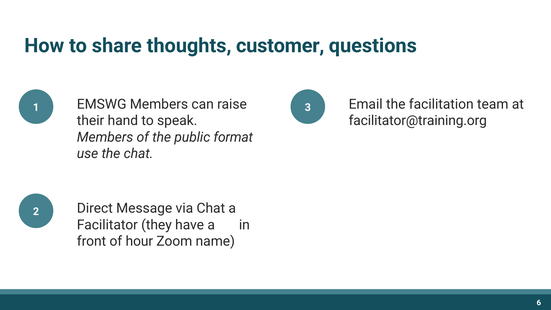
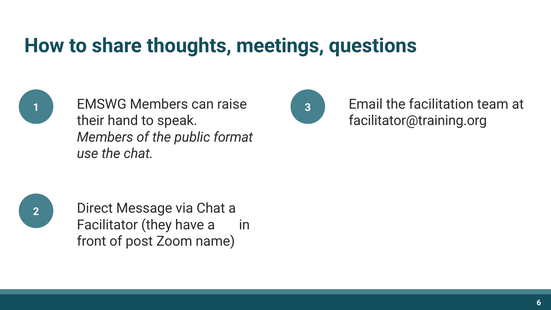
customer: customer -> meetings (280, 46)
hour: hour -> post (139, 241)
